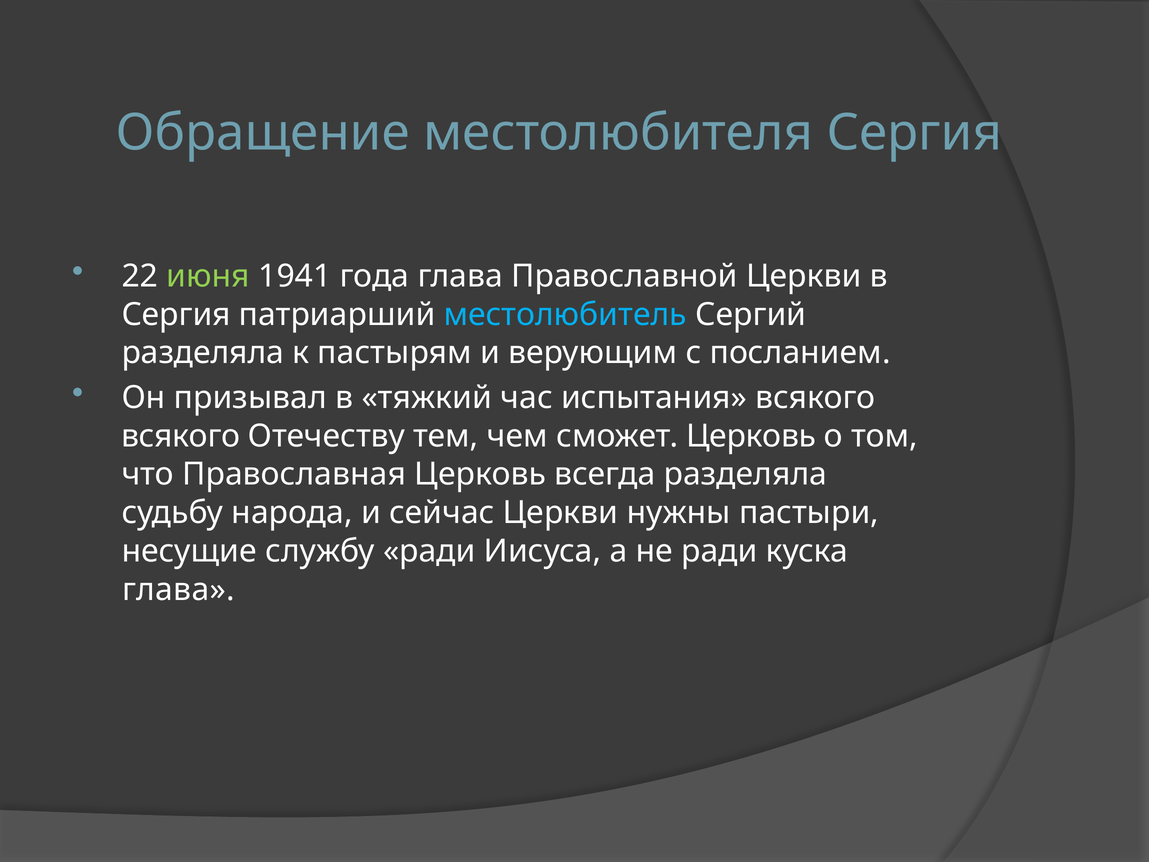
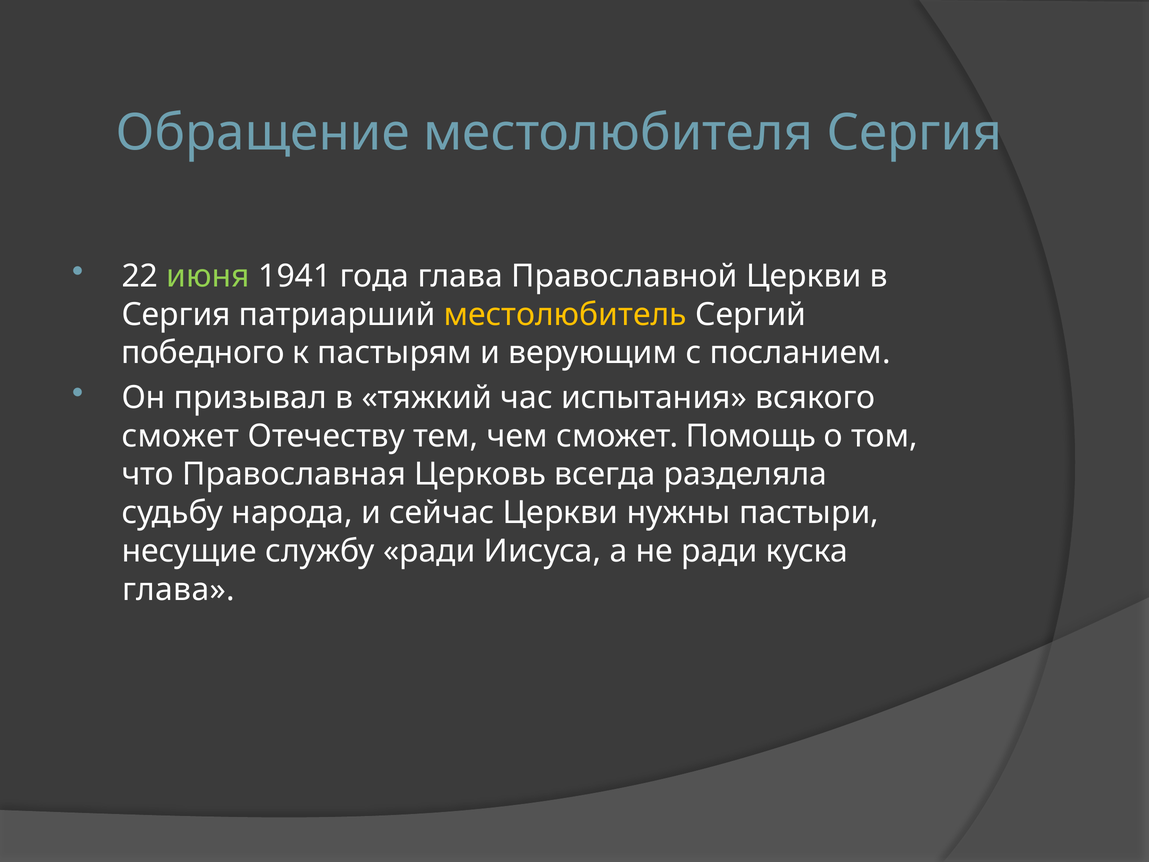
местолюбитель colour: light blue -> yellow (565, 314)
разделяла: разделяла -> победного (203, 353)
всякого: всякого -> сможет (180, 436)
сможет Церковь: Церковь -> Помощь (751, 436)
